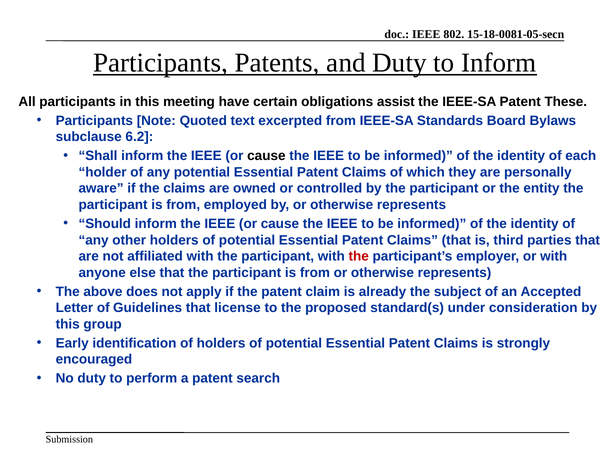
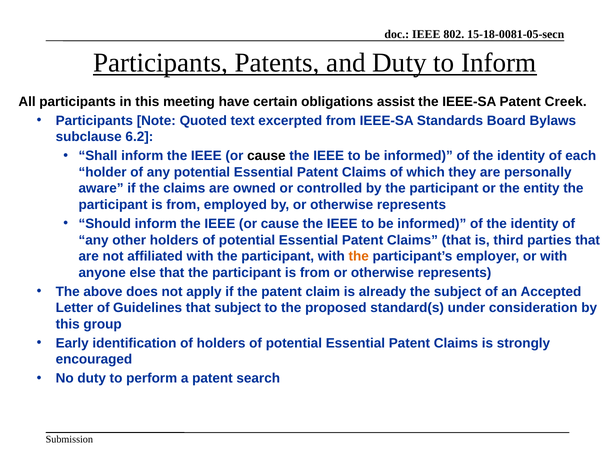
These: These -> Creek (566, 102)
the colour: red -> orange (359, 256)
that license: license -> subject (238, 308)
